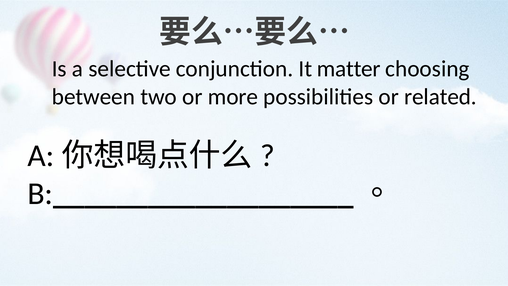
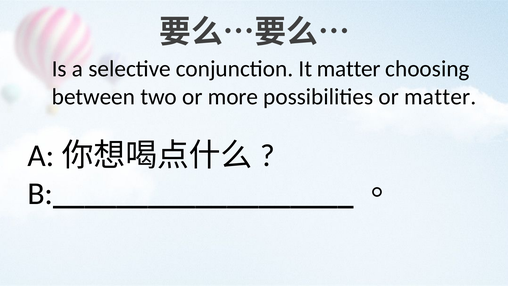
or related: related -> matter (440, 97)
